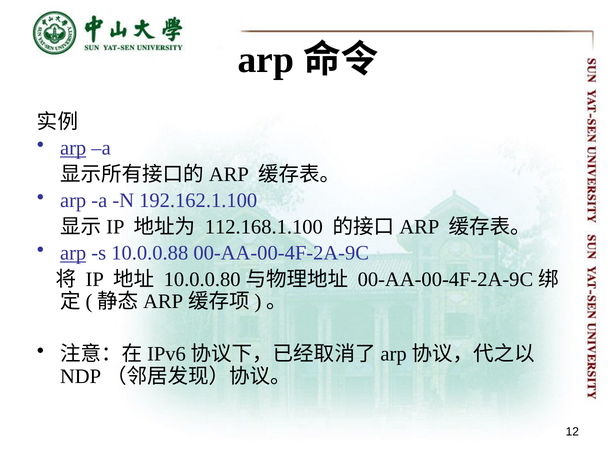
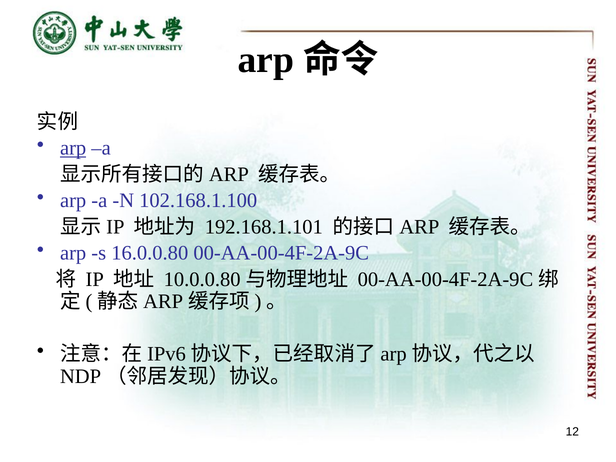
192.162.1.100: 192.162.1.100 -> 102.168.1.100 (198, 201)
112.168.1.100: 112.168.1.100 -> 192.168.1.101 (264, 227)
arp underline: present -> none (73, 253)
10.0.0.88: 10.0.0.88 -> 16.0.0.80 (150, 253)
